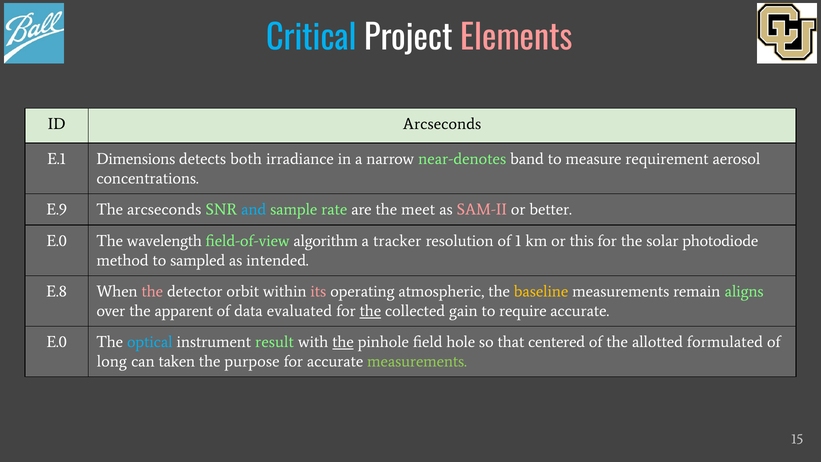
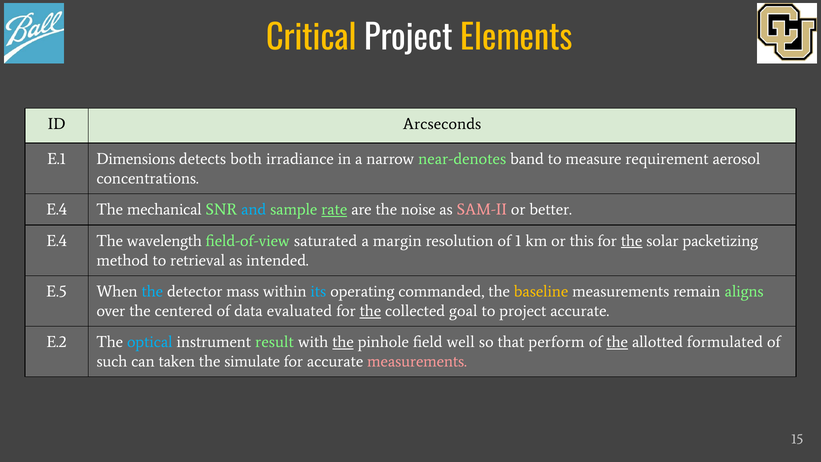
Critical colour: light blue -> yellow (311, 39)
Elements colour: pink -> yellow (516, 39)
E.9: E.9 -> E.4 (57, 209)
The arcseconds: arcseconds -> mechanical (164, 209)
rate underline: none -> present (334, 209)
meet: meet -> noise (418, 209)
E.0: E.0 -> E.4 (57, 241)
algorithm: algorithm -> saturated (326, 241)
tracker: tracker -> margin (397, 241)
the underline: none -> present (632, 241)
photodiode: photodiode -> packetizing (720, 241)
sampled: sampled -> retrieval (198, 260)
E.8: E.8 -> E.5 (57, 291)
the colour: pink -> light blue (152, 291)
orbit: orbit -> mass (243, 291)
its colour: pink -> light blue (318, 291)
atmospheric: atmospheric -> commanded (441, 291)
apparent: apparent -> centered (184, 311)
gain: gain -> goal (463, 311)
to require: require -> project (523, 311)
E.0: E.0 -> E.2 (57, 342)
hole: hole -> well (461, 342)
centered: centered -> perform (556, 342)
the underline: none -> present (617, 342)
long: long -> such (112, 361)
purpose: purpose -> simulate (252, 361)
measurements colour: light green -> pink (417, 361)
